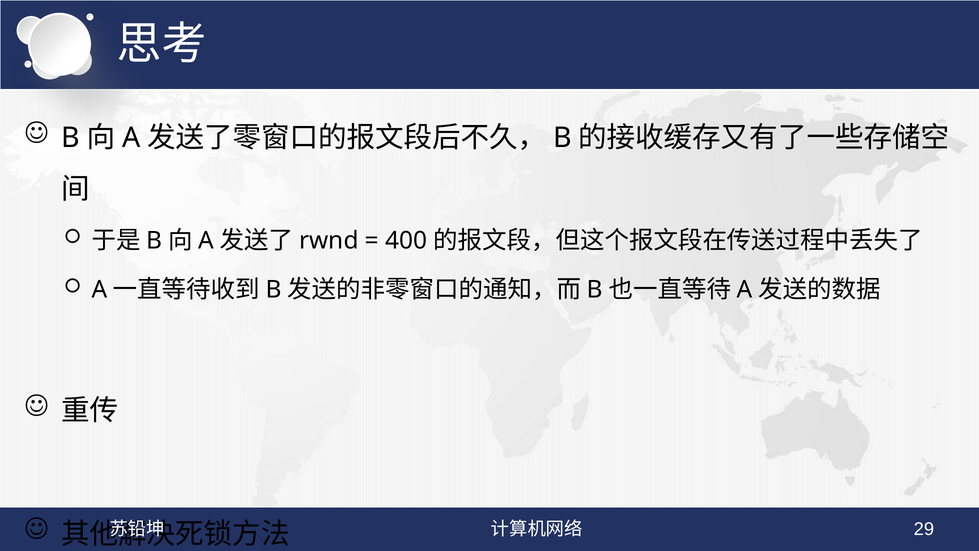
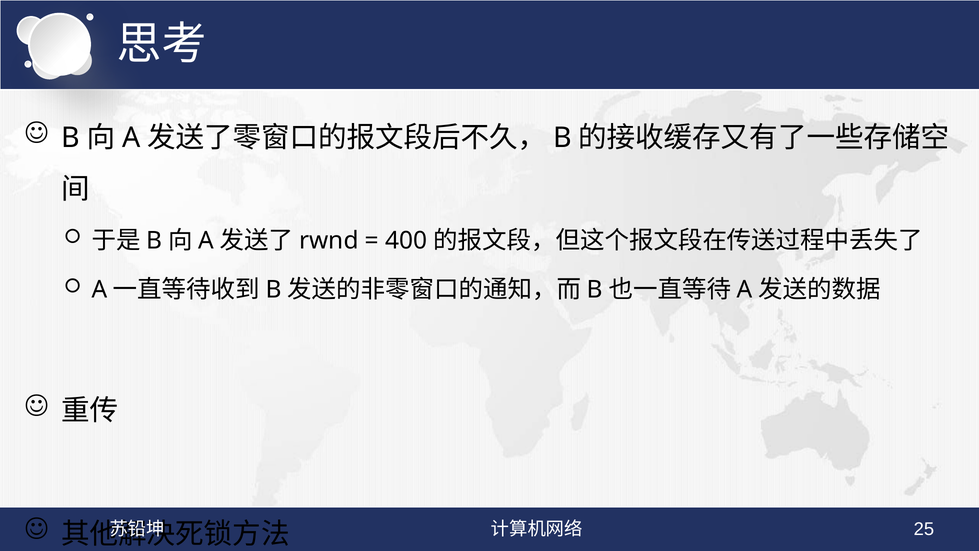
29: 29 -> 25 (924, 529)
